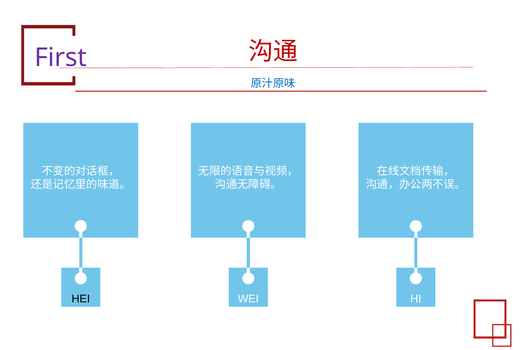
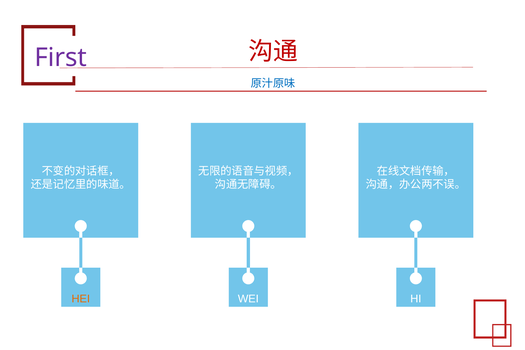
HEI colour: black -> orange (81, 299)
